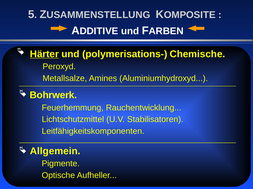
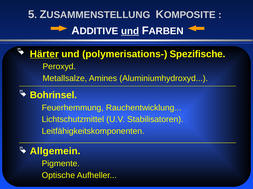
und underline: none -> present (130, 31)
Chemische: Chemische -> Spezifische (198, 54)
Bohrwerk: Bohrwerk -> Bohrinsel (53, 96)
